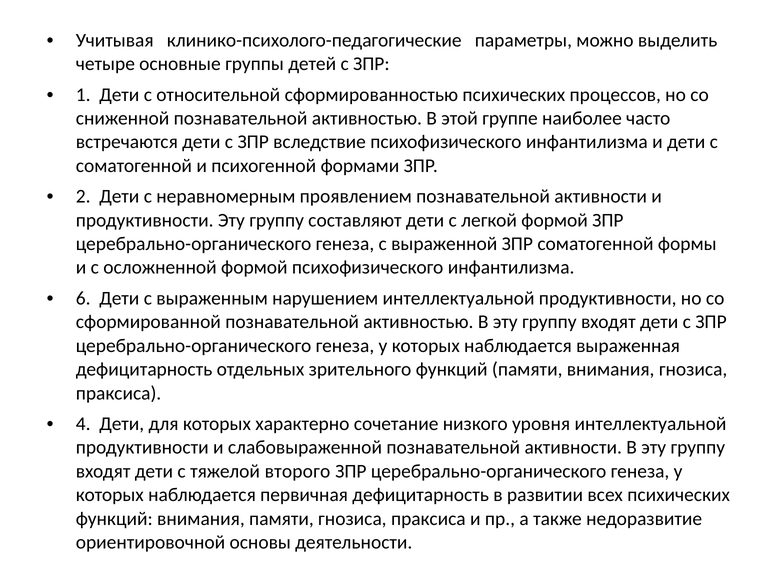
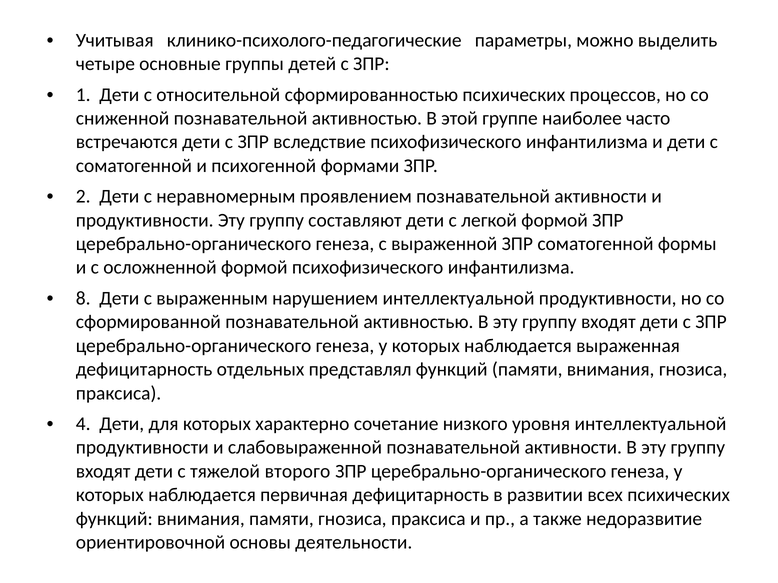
6: 6 -> 8 (83, 298)
зрительного: зрительного -> представлял (360, 370)
